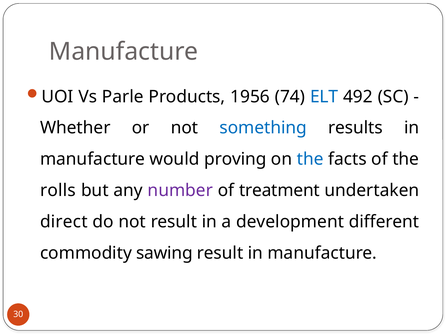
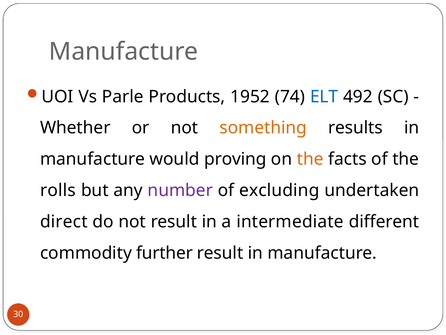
1956: 1956 -> 1952 (250, 96)
something colour: blue -> orange (263, 128)
the colour: blue -> orange (310, 159)
treatment: treatment -> excluding (279, 190)
development: development -> intermediate (290, 221)
sawing: sawing -> further (164, 253)
